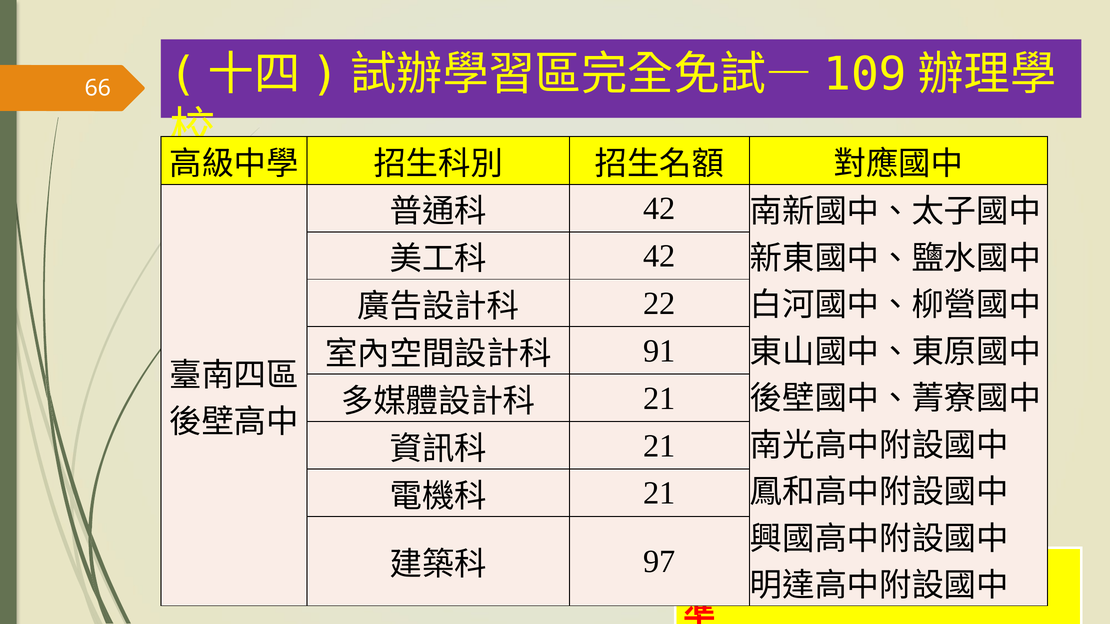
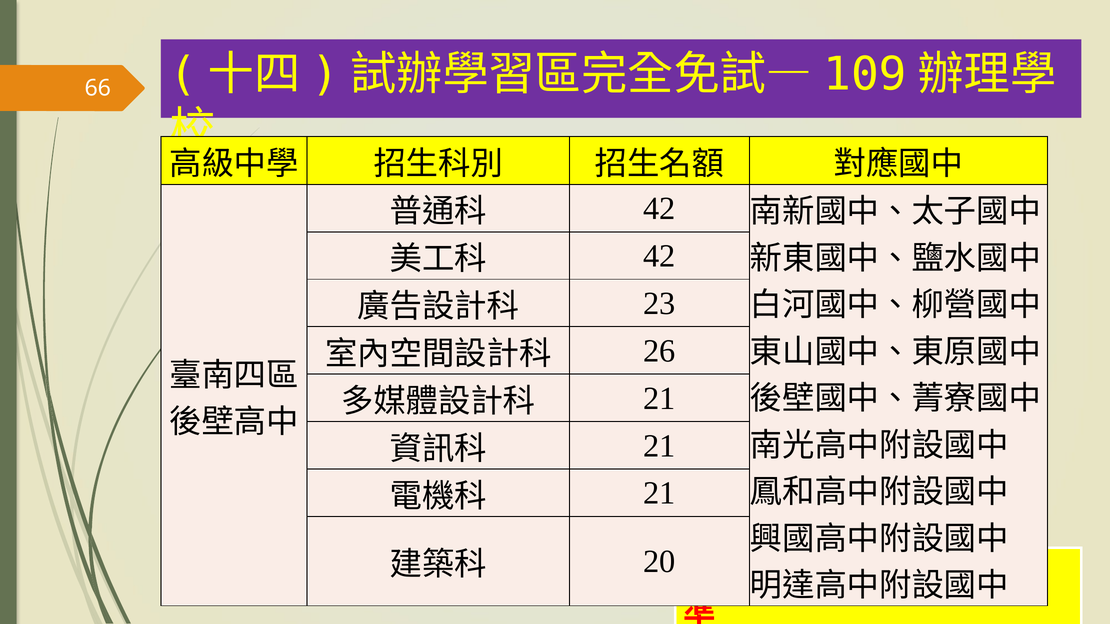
22: 22 -> 23 (659, 304)
91: 91 -> 26 (659, 351)
97: 97 -> 20 (659, 562)
